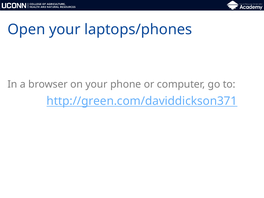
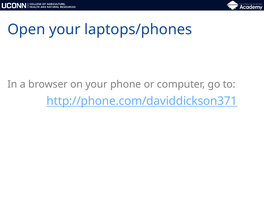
http://green.com/daviddickson371: http://green.com/daviddickson371 -> http://phone.com/daviddickson371 (142, 101)
